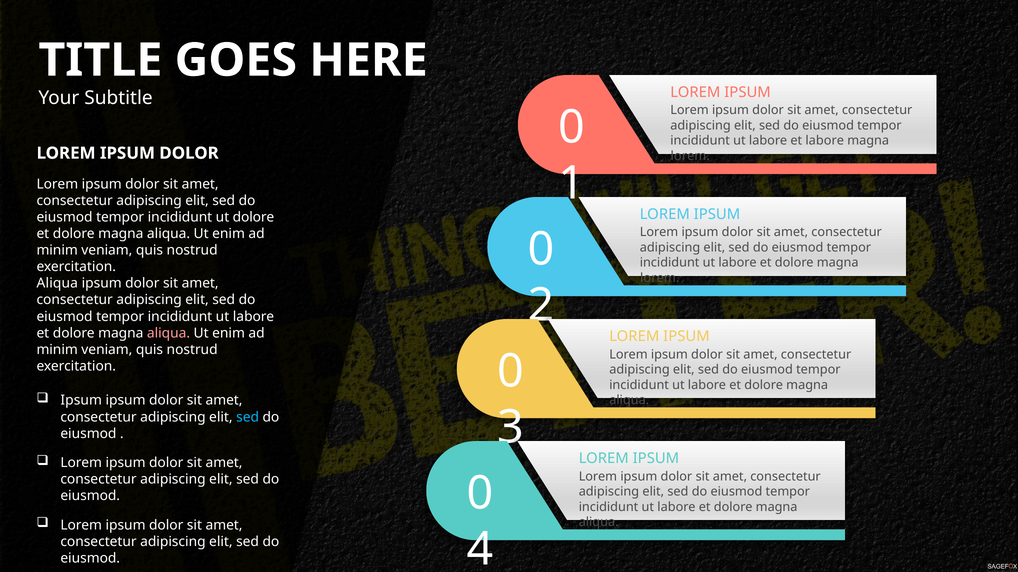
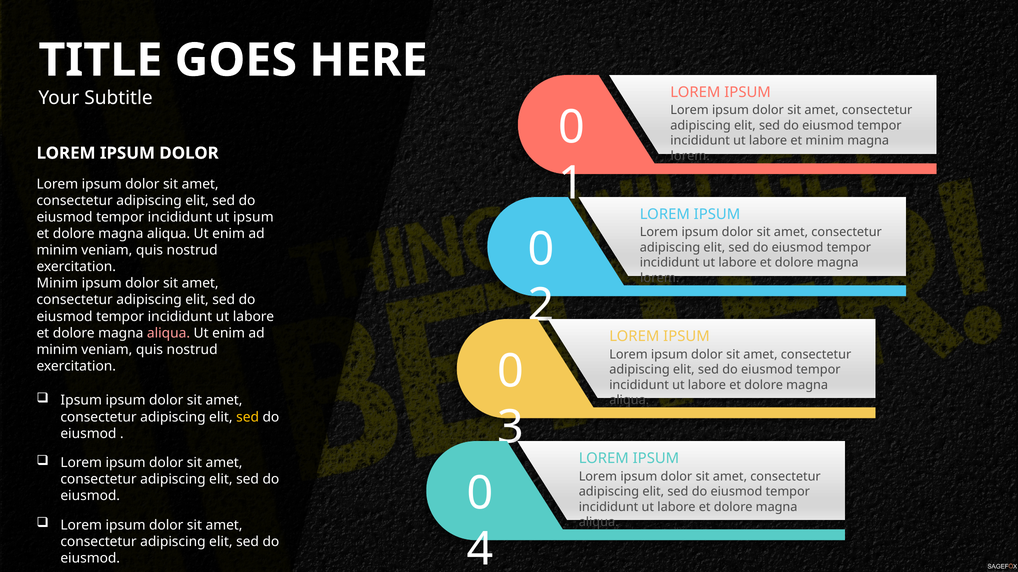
et labore: labore -> minim (825, 141)
ut dolore: dolore -> ipsum (253, 217)
Aliqua: Aliqua -> Minim (57, 284)
sed colour: light blue -> yellow (248, 417)
